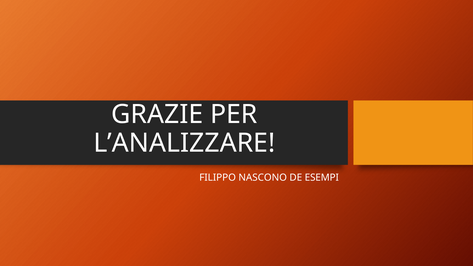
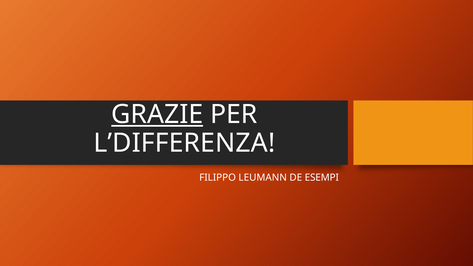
GRAZIE underline: none -> present (157, 114)
L’ANALIZZARE: L’ANALIZZARE -> L’DIFFERENZA (184, 143)
NASCONO: NASCONO -> LEUMANN (263, 178)
